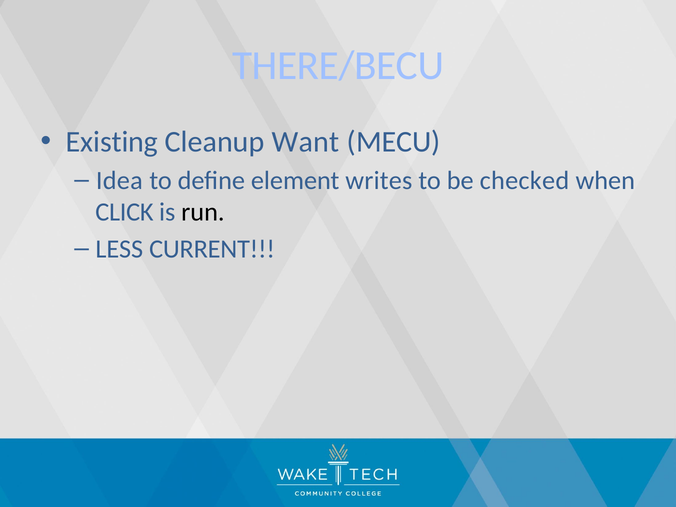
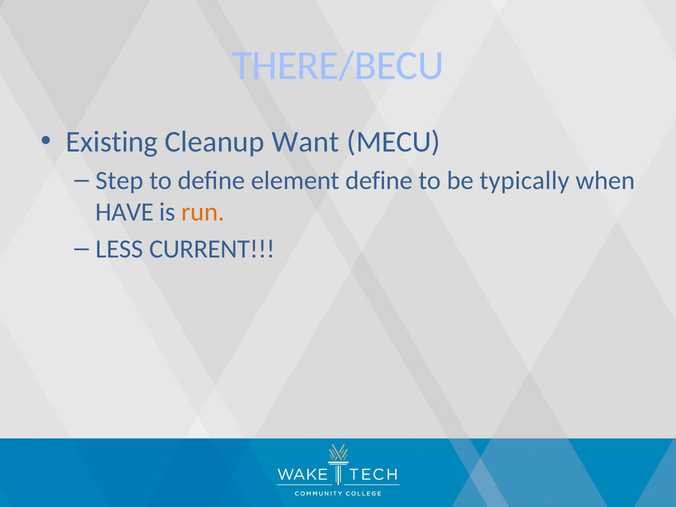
Idea: Idea -> Step (119, 181)
element writes: writes -> define (379, 181)
checked: checked -> typically (524, 181)
CLICK: CLICK -> HAVE (124, 212)
run colour: black -> orange (203, 212)
